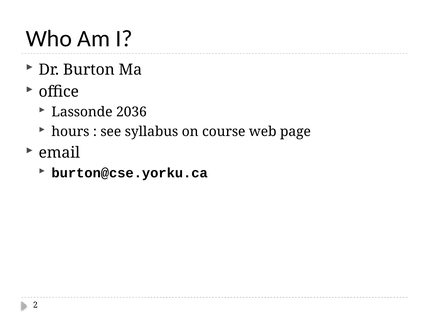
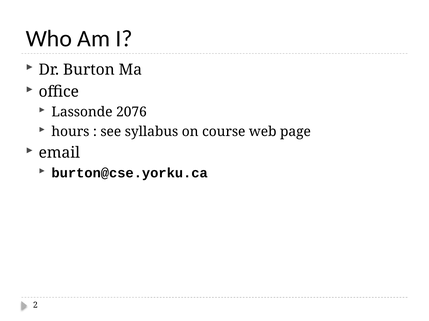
2036: 2036 -> 2076 (131, 112)
